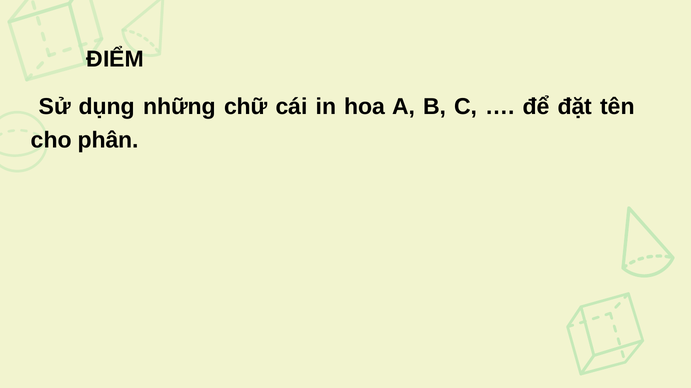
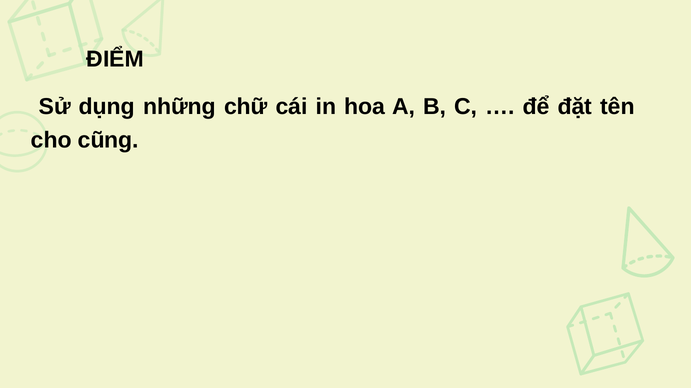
phân: phân -> cũng (108, 140)
